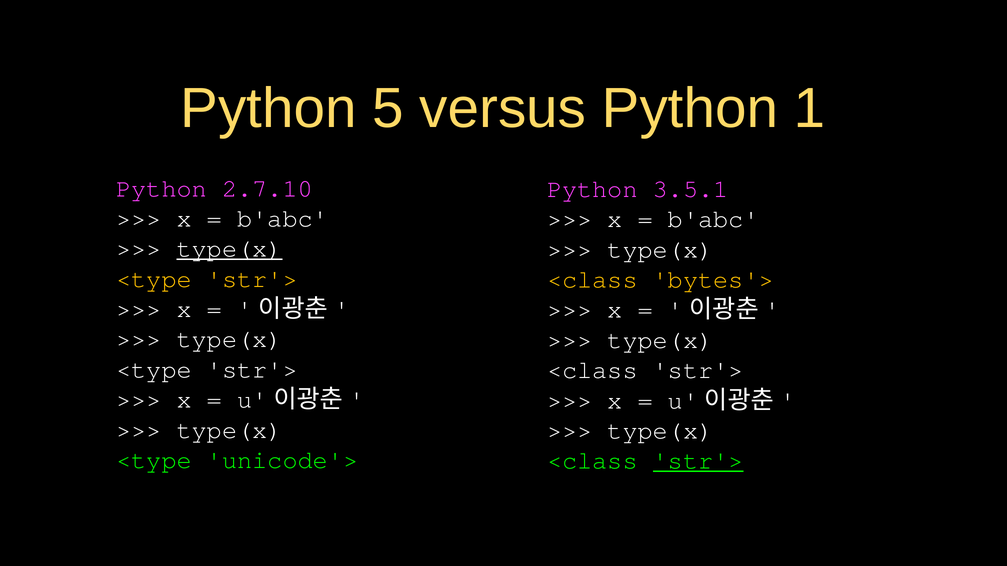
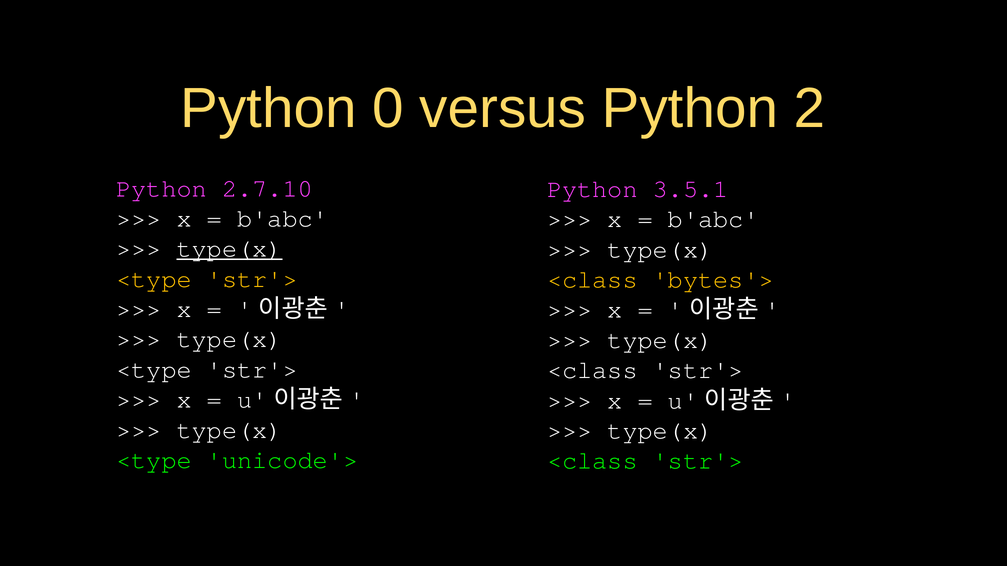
5: 5 -> 0 (388, 108)
1: 1 -> 2 (810, 108)
str'> underline: present -> none (698, 461)
